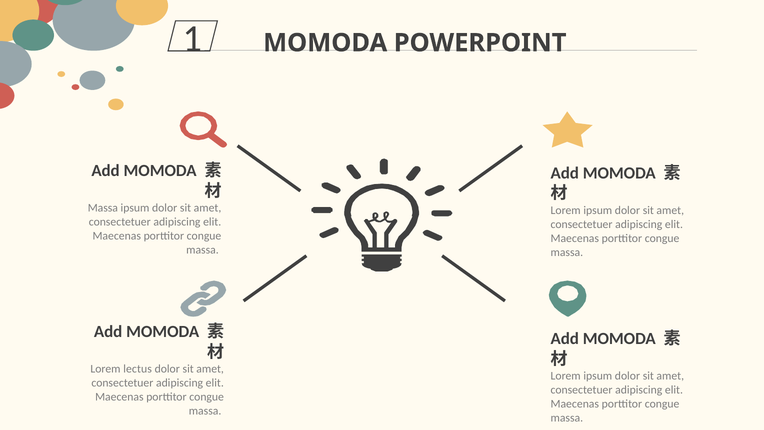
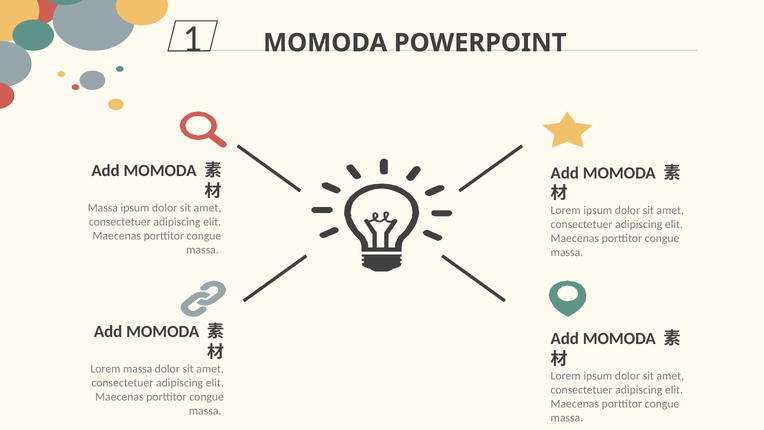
Lorem lectus: lectus -> massa (138, 369)
